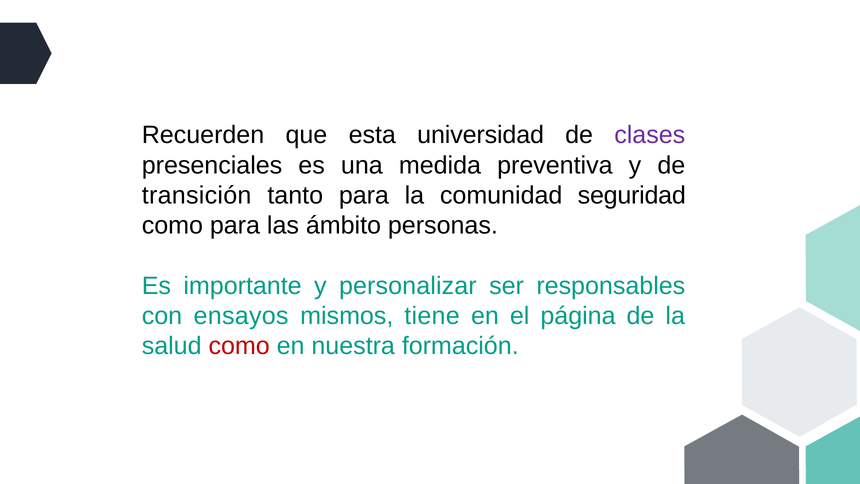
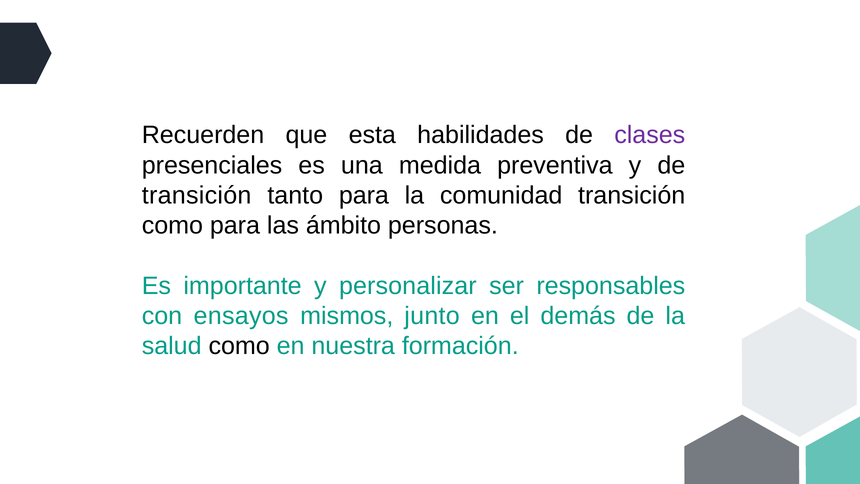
universidad: universidad -> habilidades (481, 135)
comunidad seguridad: seguridad -> transición (632, 195)
tiene: tiene -> junto (432, 316)
página: página -> demás (578, 316)
como colour: red -> black (239, 346)
